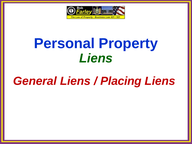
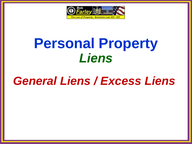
Placing: Placing -> Excess (121, 81)
